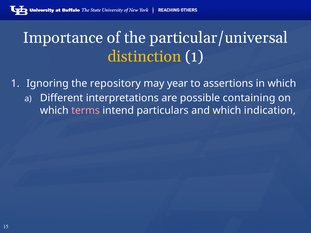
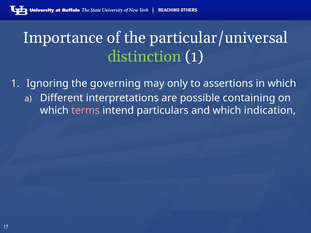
distinction colour: yellow -> light green (144, 57)
repository: repository -> governing (115, 84)
year: year -> only (177, 84)
